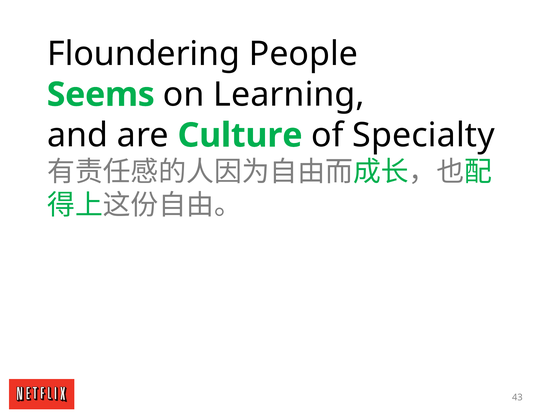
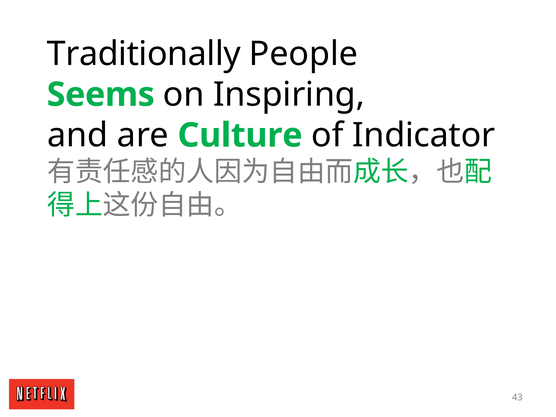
Floundering: Floundering -> Traditionally (144, 54)
Learning: Learning -> Inspiring (289, 95)
Specialty: Specialty -> Indicator (424, 135)
